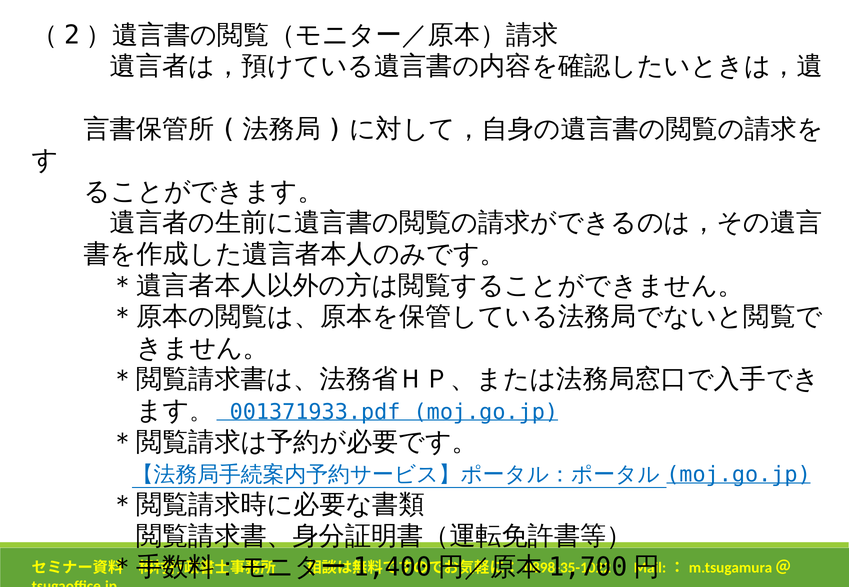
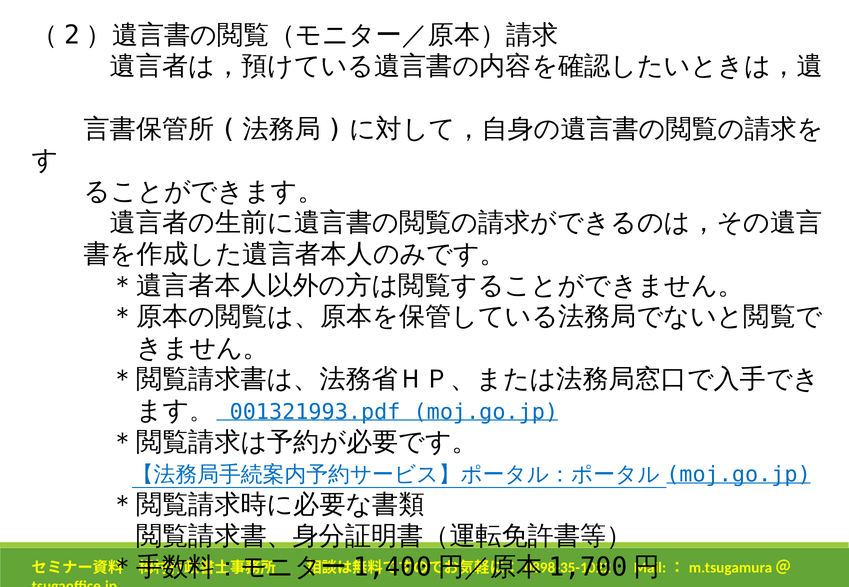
001371933.pdf: 001371933.pdf -> 001321993.pdf (315, 413)
